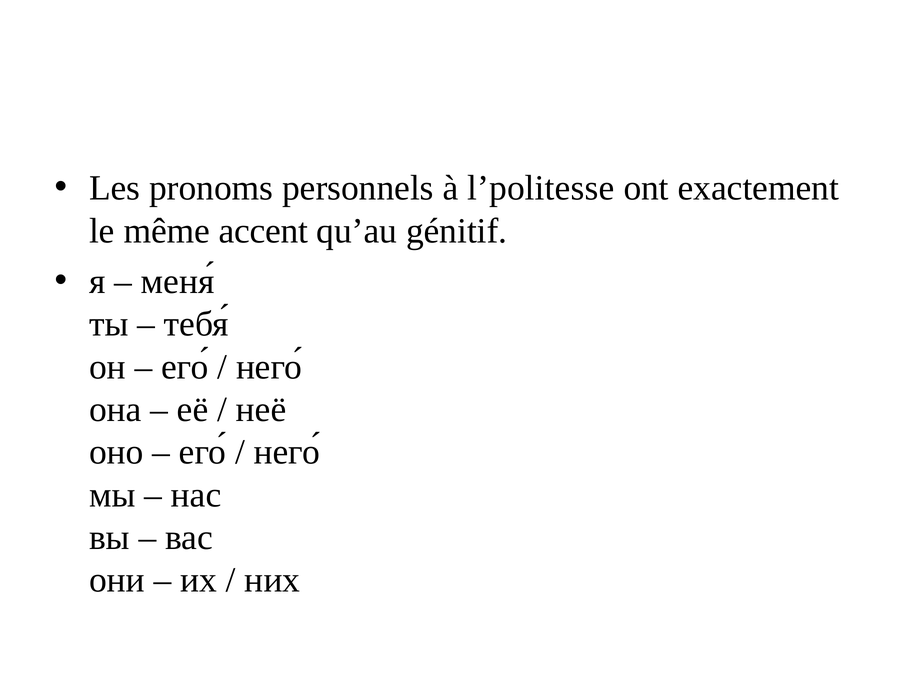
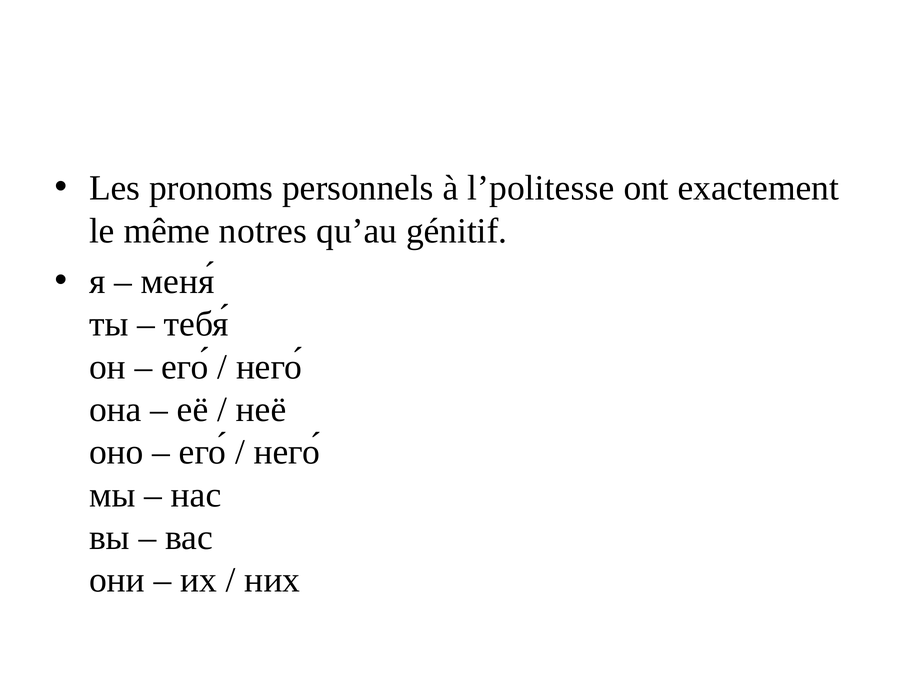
accent: accent -> notres (263, 231)
